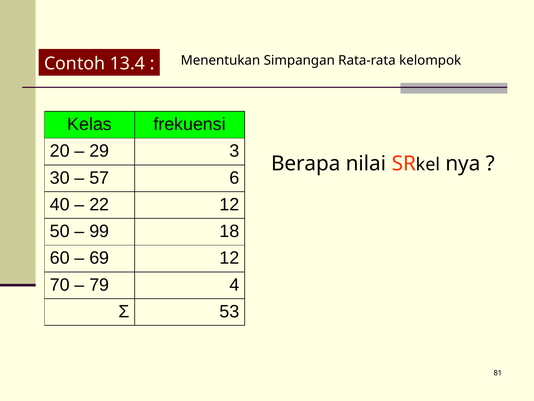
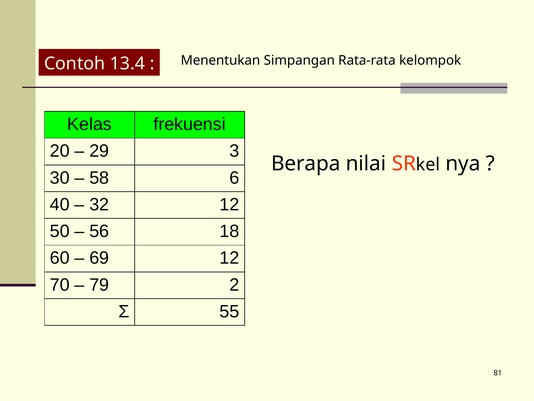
57: 57 -> 58 (99, 178)
22: 22 -> 32 (99, 204)
99: 99 -> 56 (99, 231)
4: 4 -> 2 (234, 284)
53: 53 -> 55 (230, 311)
